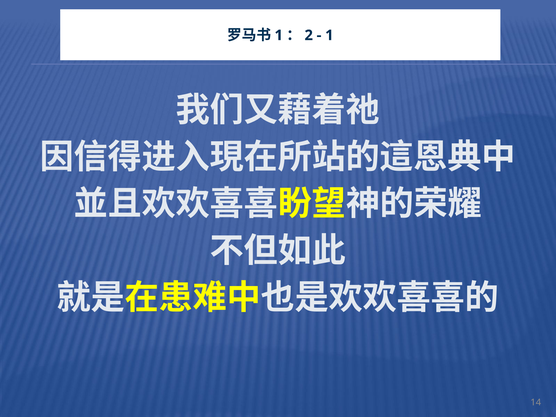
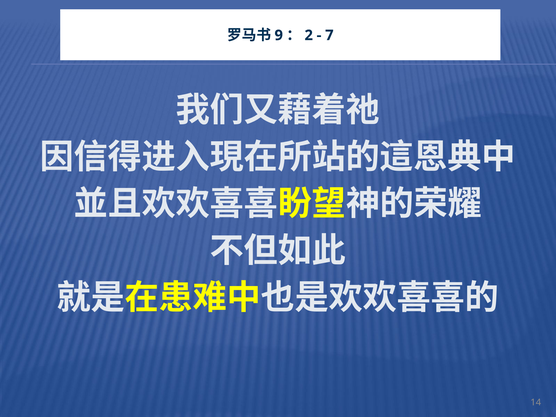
1: 1 -> 9 (279, 35)
1: 1 -> 7 (329, 35)
